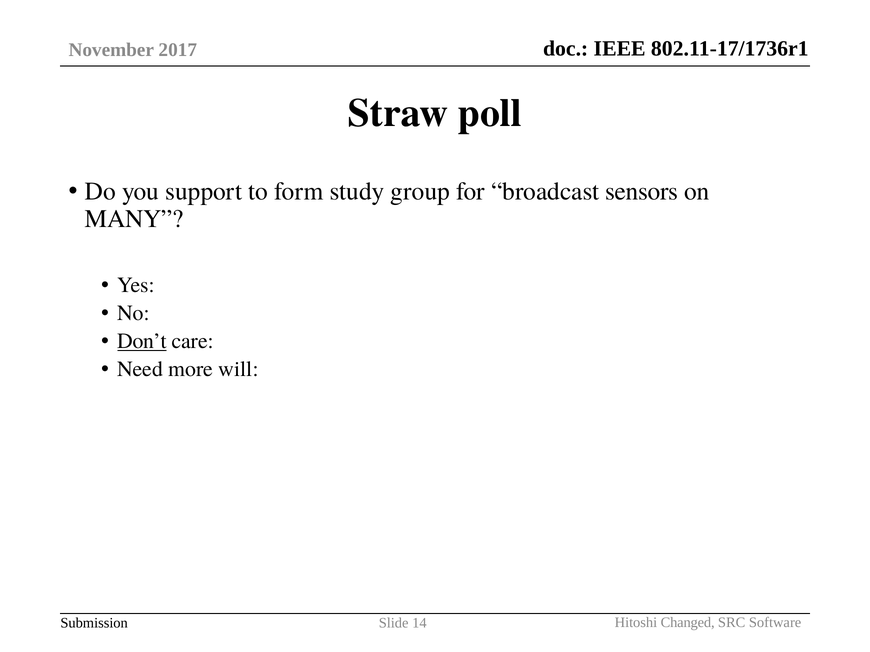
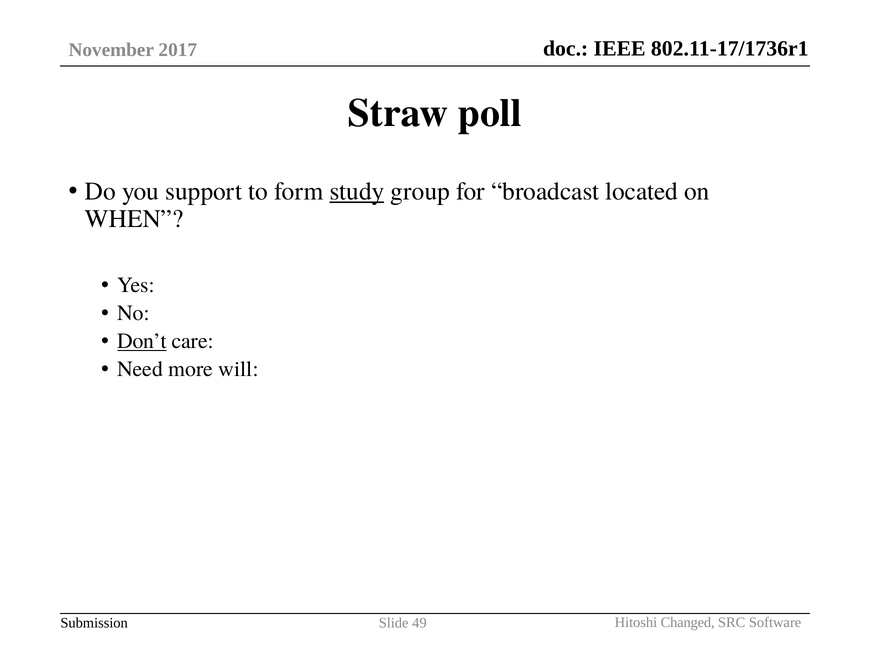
study underline: none -> present (357, 192)
sensors: sensors -> located (642, 192)
MANY: MANY -> WHEN (134, 219)
14: 14 -> 49 (419, 623)
